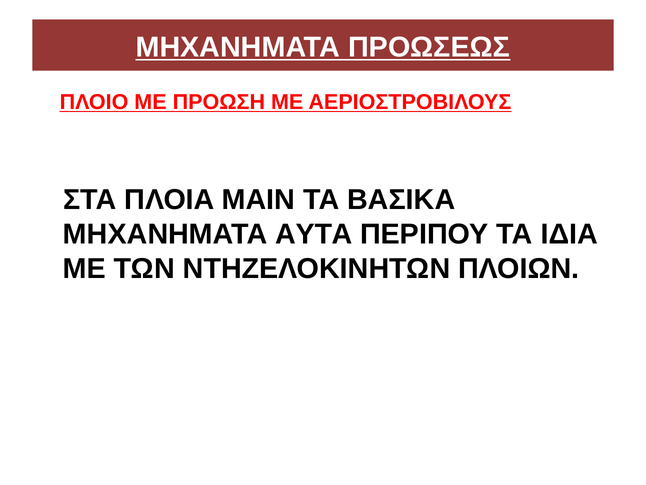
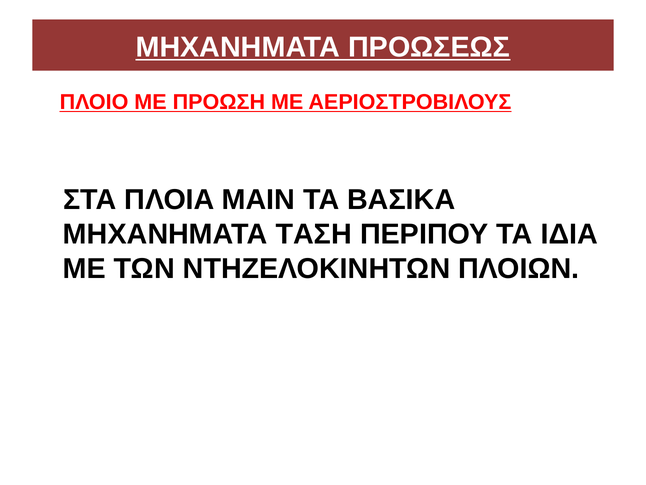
ΑΥΤΑ: ΑΥΤΑ -> ΤΑΣΗ (314, 234)
